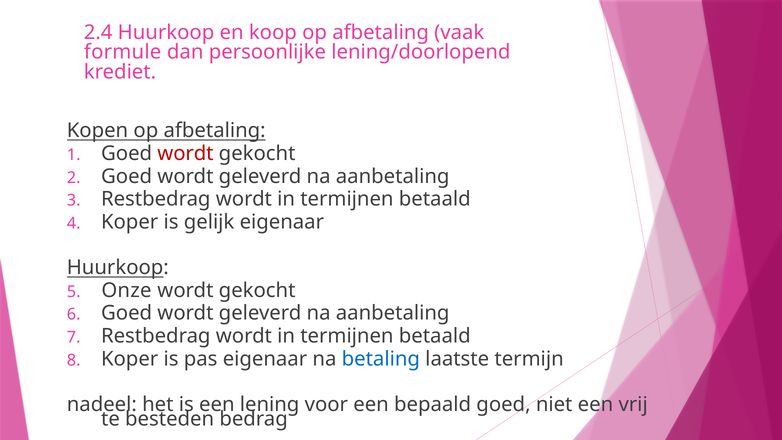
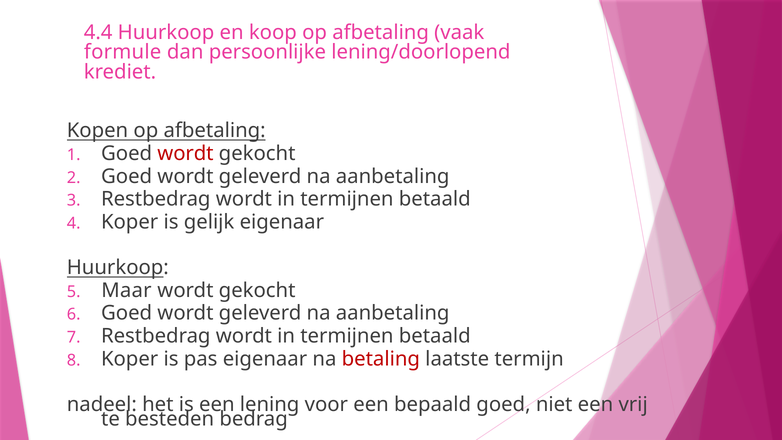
2.4: 2.4 -> 4.4 (98, 33)
Onze: Onze -> Maar (126, 290)
betaling colour: blue -> red (381, 359)
